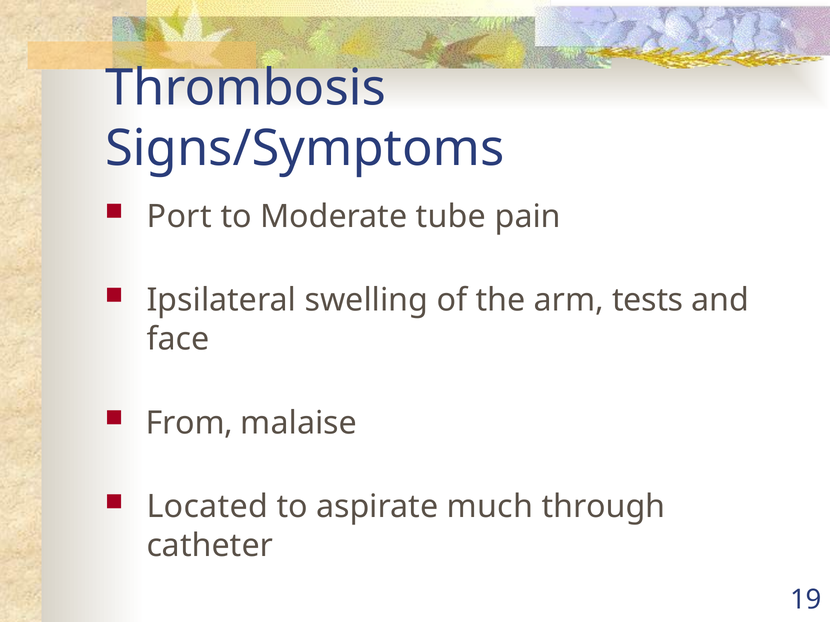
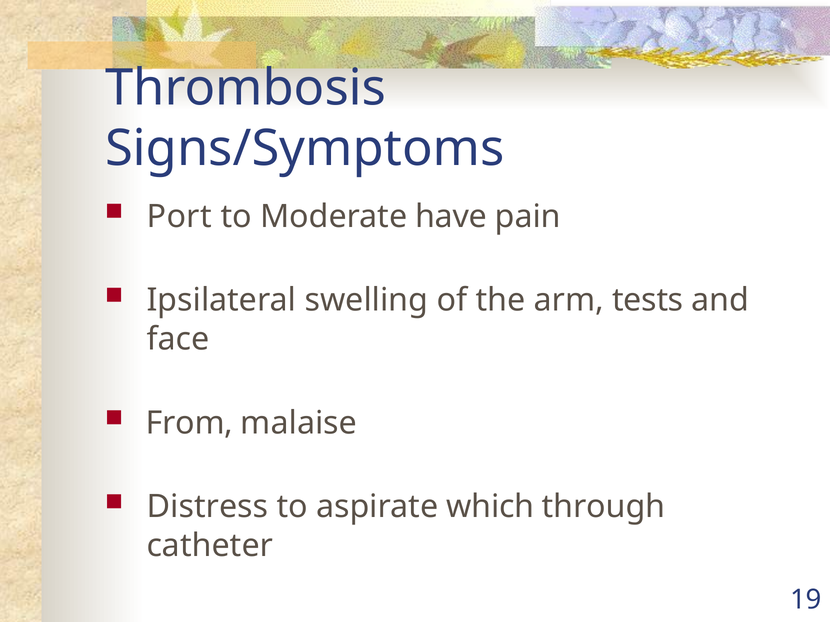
tube: tube -> have (451, 217)
Located: Located -> Distress (207, 507)
much: much -> which (490, 507)
